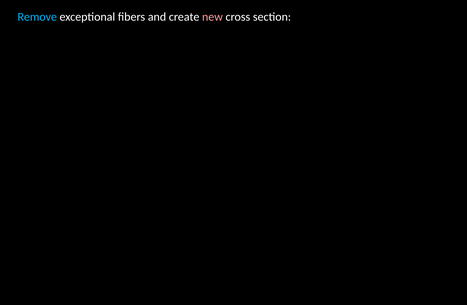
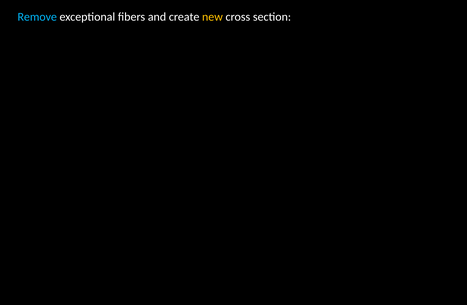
new colour: pink -> yellow (212, 17)
